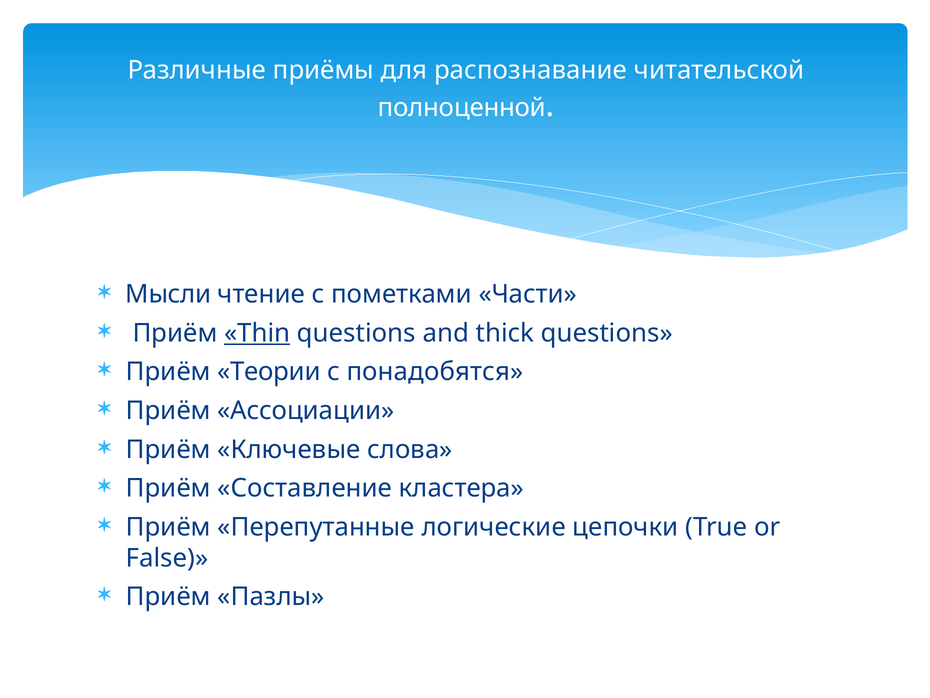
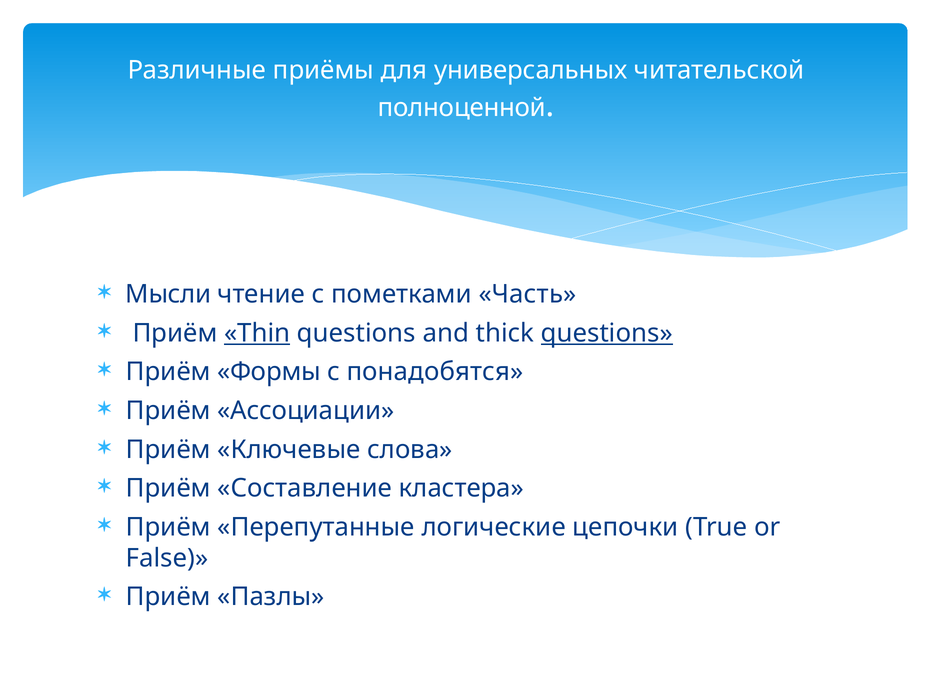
распознавание: распознавание -> универсальных (531, 70)
Части: Части -> Часть (527, 294)
questions underline: none -> present (607, 333)
Теории: Теории -> Формы (269, 372)
